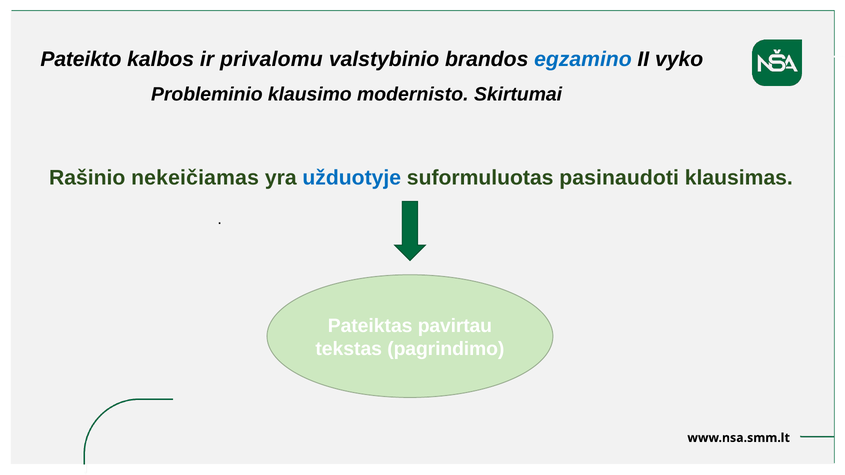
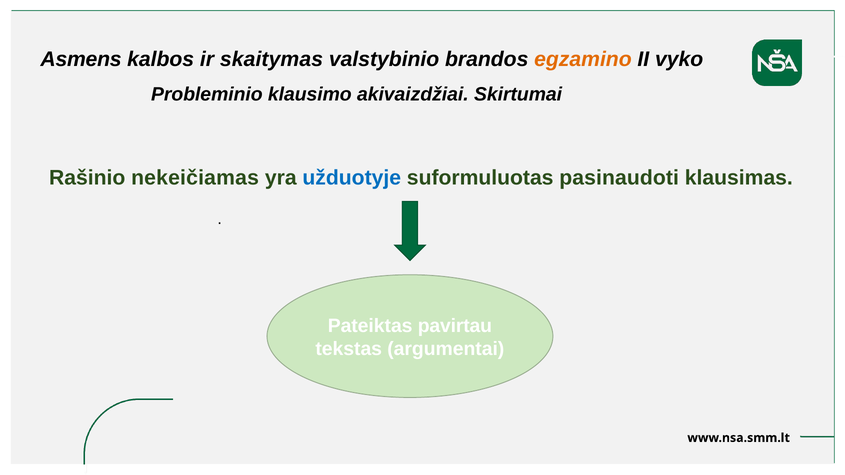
Pateikto: Pateikto -> Asmens (81, 59)
privalomu: privalomu -> skaitymas (271, 59)
egzamino colour: blue -> orange (583, 59)
modernisto: modernisto -> akivaizdžiai (413, 94)
pagrindimo: pagrindimo -> argumentai (446, 349)
